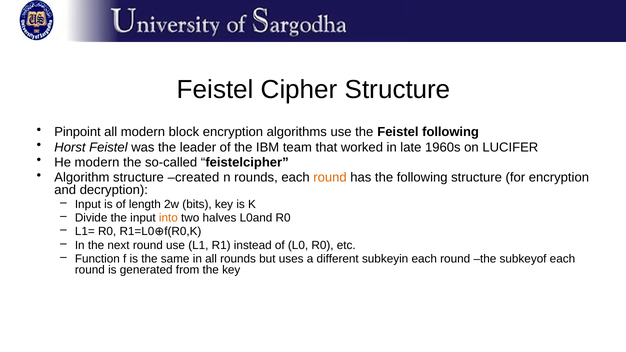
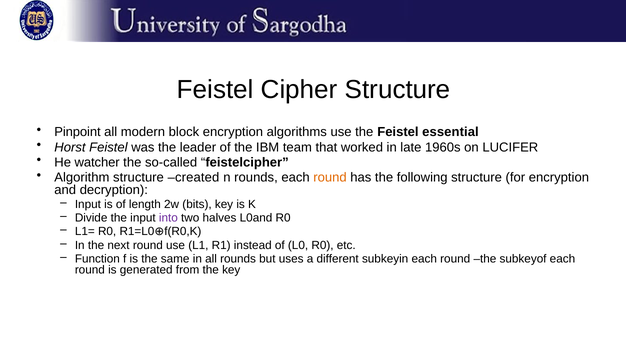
Feistel following: following -> essential (450, 132)
􀂄He modern: modern -> watcher (97, 162)
into colour: orange -> purple (168, 218)
